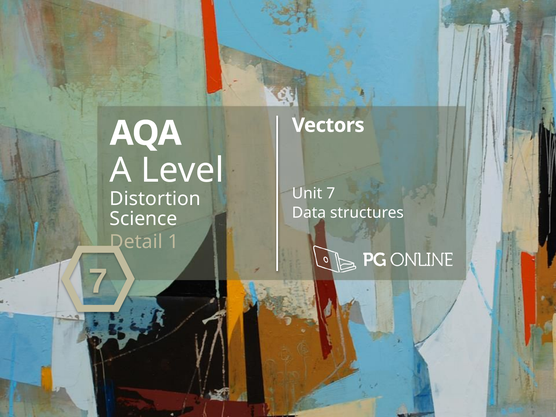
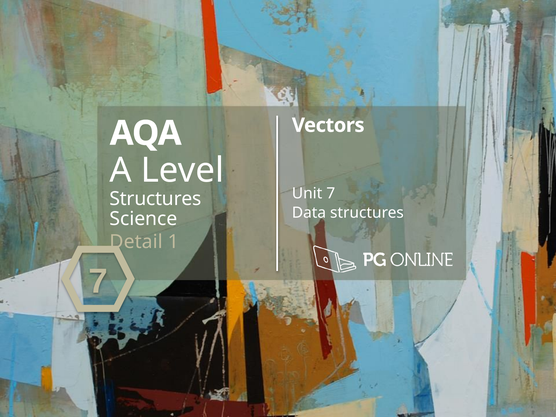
Distortion: Distortion -> Structures (155, 199)
